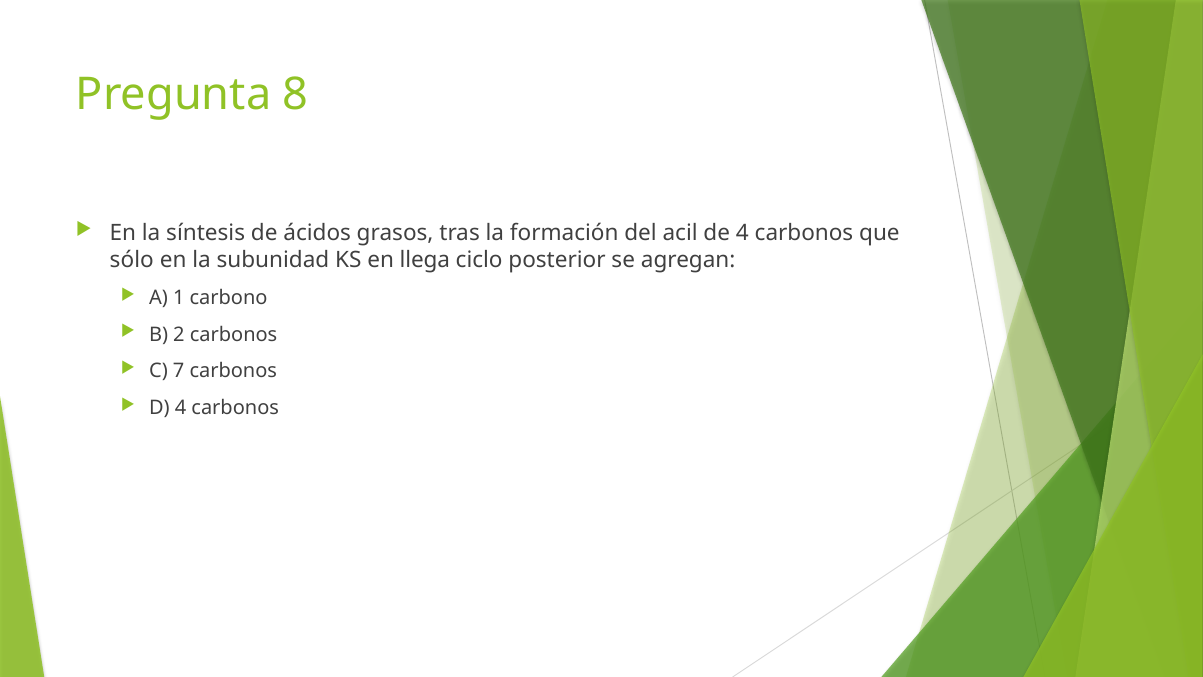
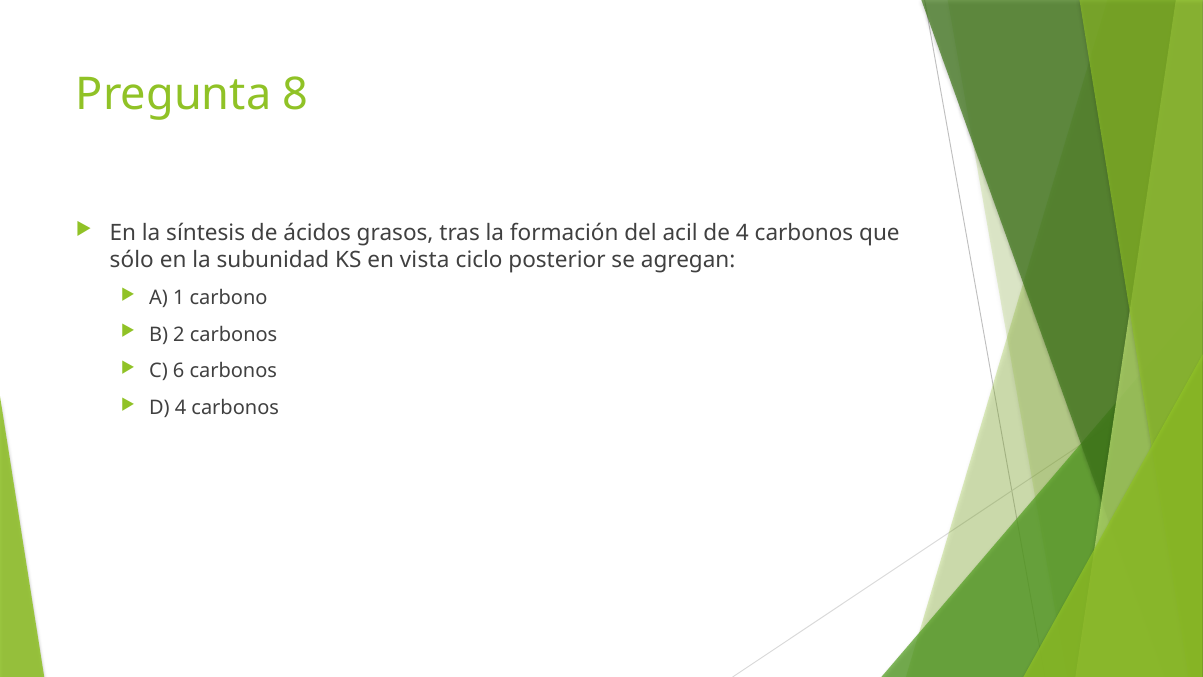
llega: llega -> vista (425, 260)
7: 7 -> 6 (179, 371)
